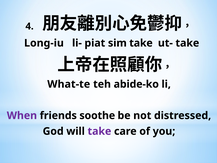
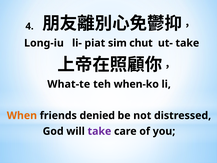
sim take: take -> chut (141, 43)
abide-ko: abide-ko -> when-ko (136, 84)
When colour: purple -> orange (22, 115)
soothe: soothe -> denied (97, 115)
